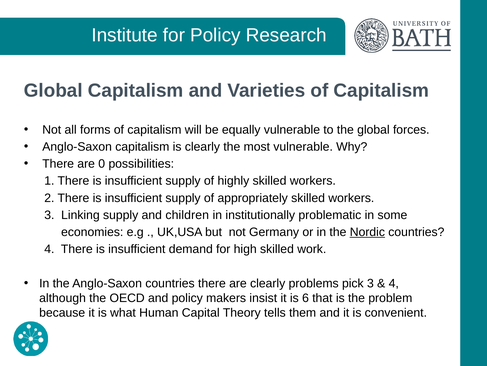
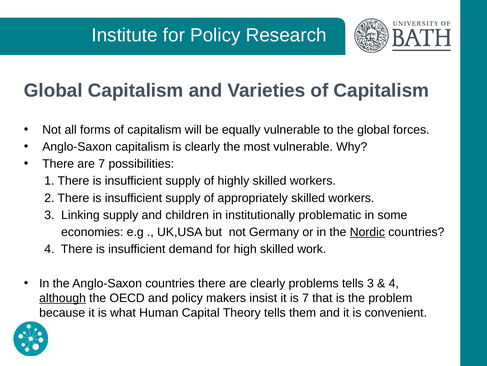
are 0: 0 -> 7 (102, 163)
problems pick: pick -> tells (353, 283)
although underline: none -> present (63, 297)
is 6: 6 -> 7 (306, 297)
